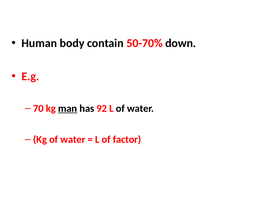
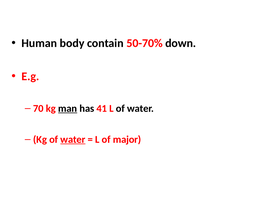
92: 92 -> 41 (102, 108)
water underline: none -> present (73, 139)
factor: factor -> major (127, 139)
